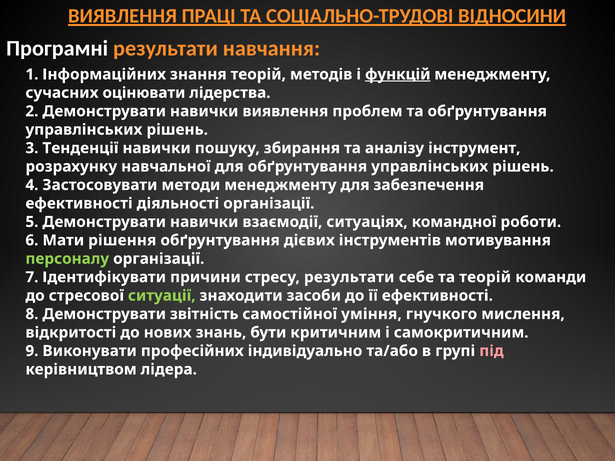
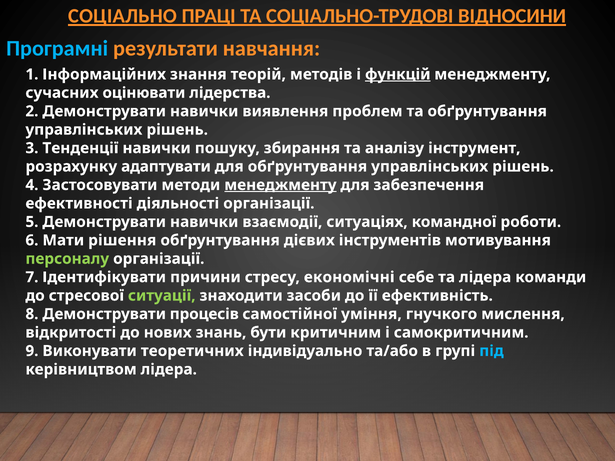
ВИЯВЛЕННЯ: ВИЯВЛЕННЯ -> СОЦІАЛЬНО (122, 16)
Програмні colour: white -> light blue (57, 48)
навчальної: навчальної -> адаптувати (166, 167)
менеджменту underline: none -> present (280, 185)
стресу результати: результати -> економічні (349, 277)
та теорій: теорій -> лідера (485, 277)
її ефективності: ефективності -> ефективність (437, 296)
звітність: звітність -> процесів (204, 314)
професійних: професійних -> теоретичних (192, 351)
під colour: pink -> light blue (491, 351)
